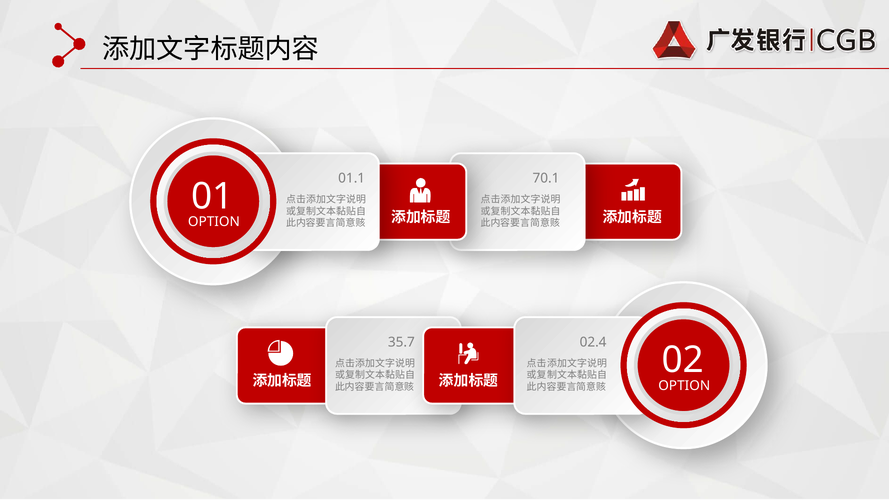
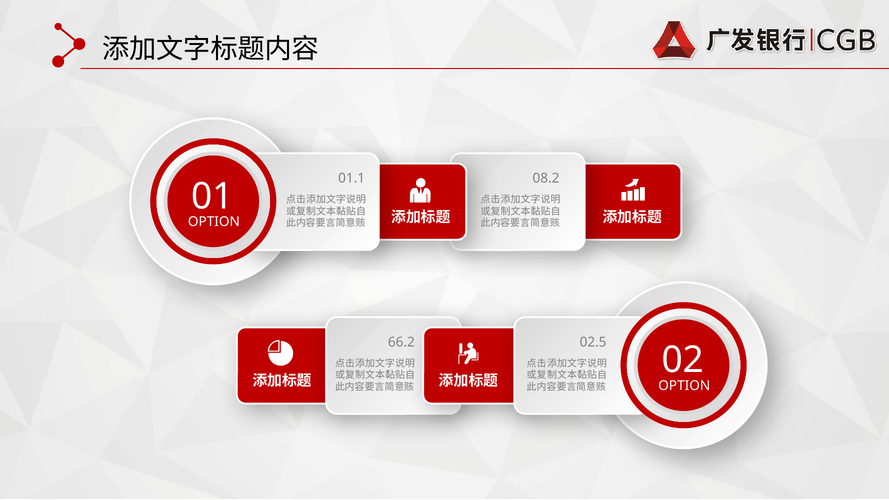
70.1: 70.1 -> 08.2 (546, 178)
35.7: 35.7 -> 66.2 (401, 342)
02.4: 02.4 -> 02.5 (593, 342)
